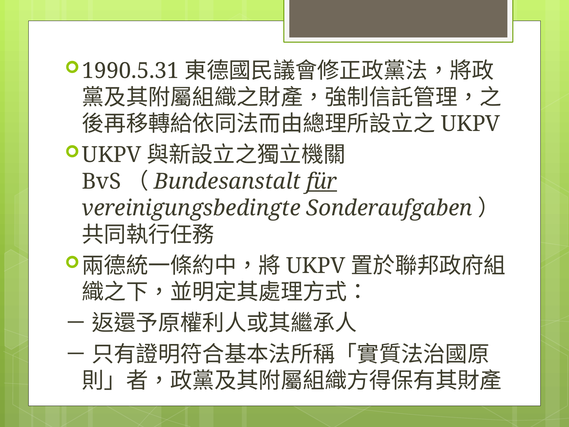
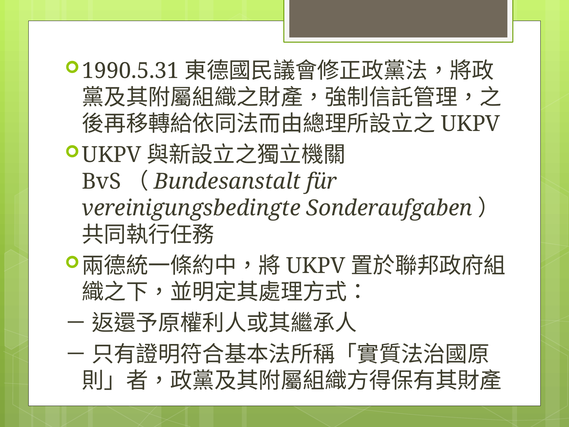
für underline: present -> none (322, 181)
